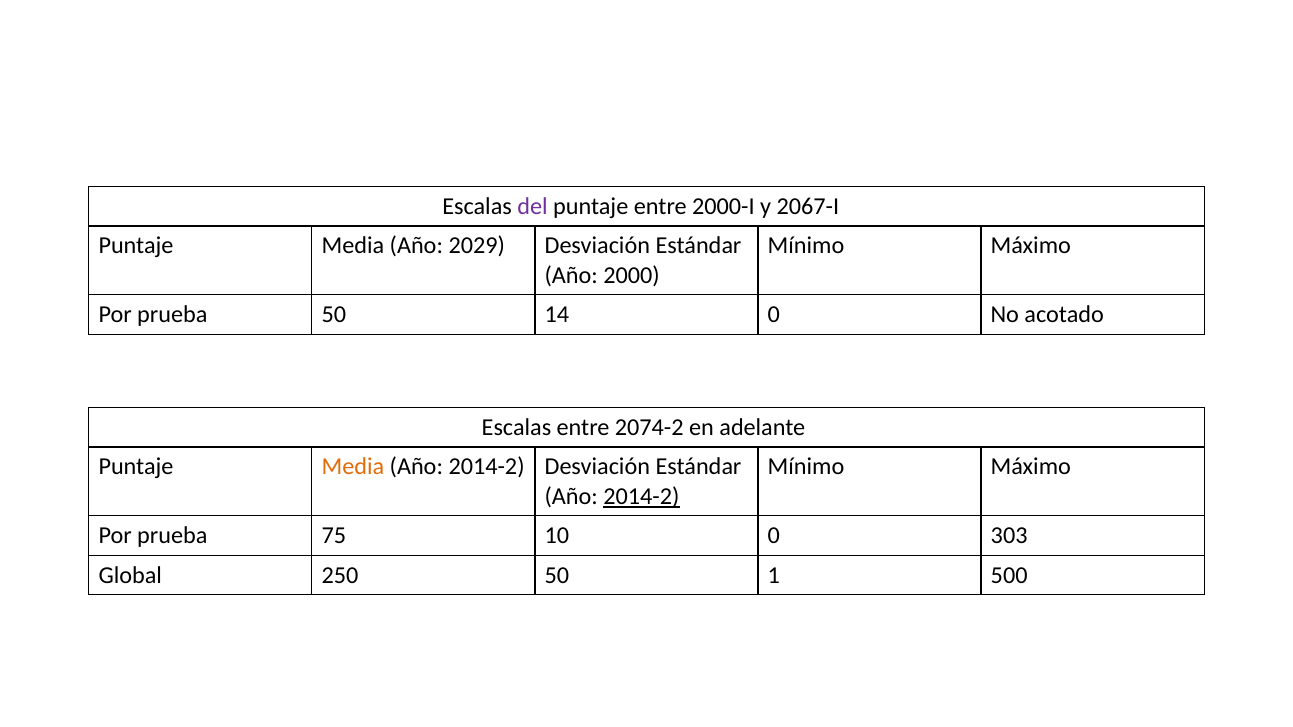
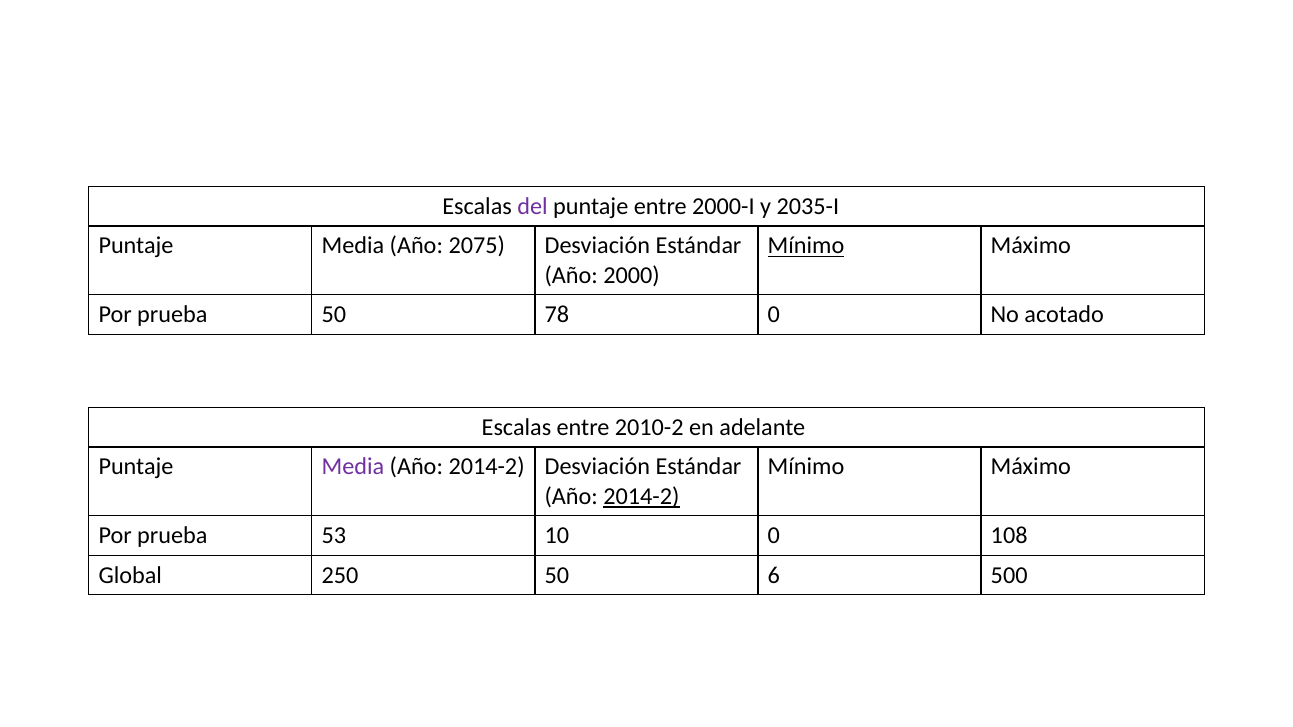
2067-I: 2067-I -> 2035-I (808, 207)
2029: 2029 -> 2075 (477, 246)
Mínimo underline: none -> present (806, 246)
14: 14 -> 78 (557, 315)
2074-2: 2074-2 -> 2010-2 (649, 428)
Media colour: orange -> purple (353, 467)
75: 75 -> 53 (334, 536)
303: 303 -> 108 (1009, 536)
1: 1 -> 6 (774, 575)
